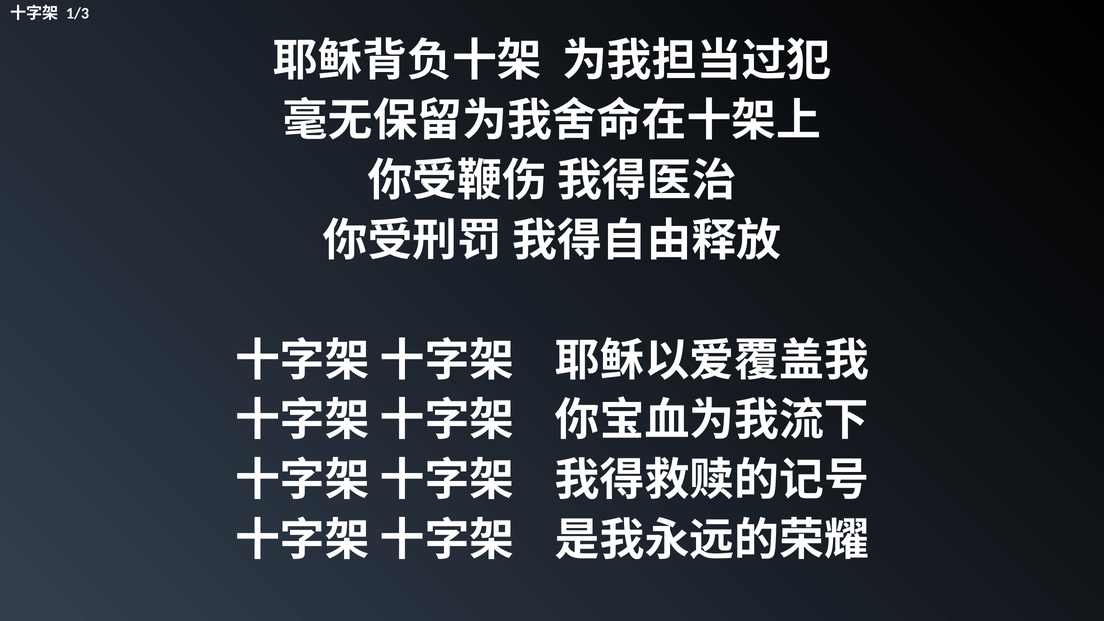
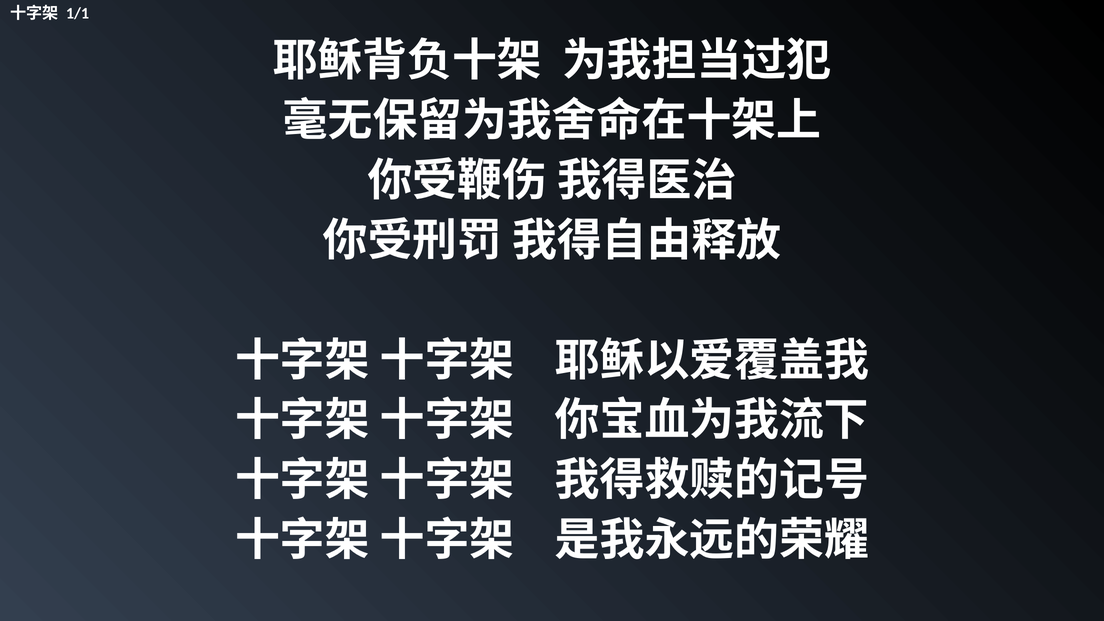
1/3: 1/3 -> 1/1 (77, 14)
